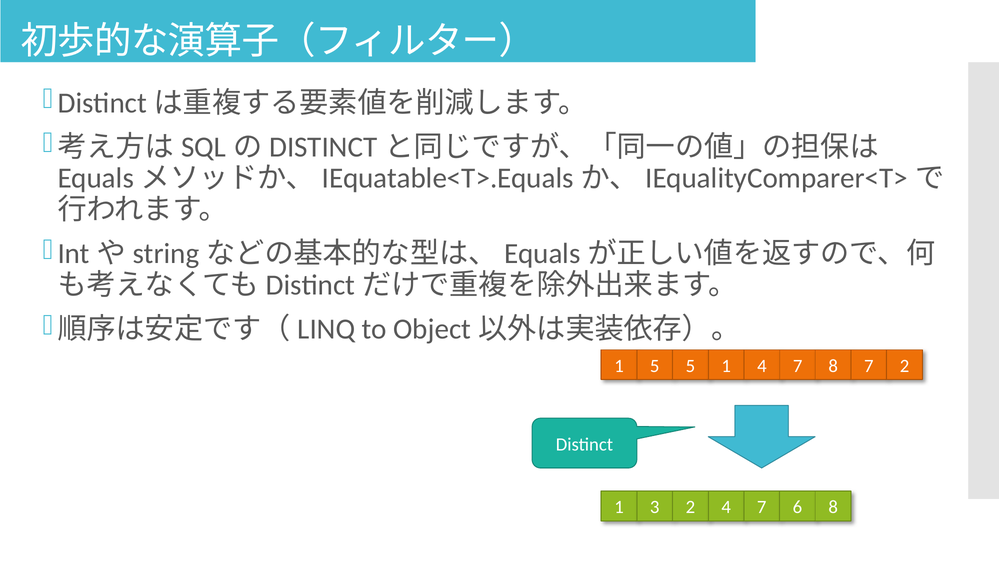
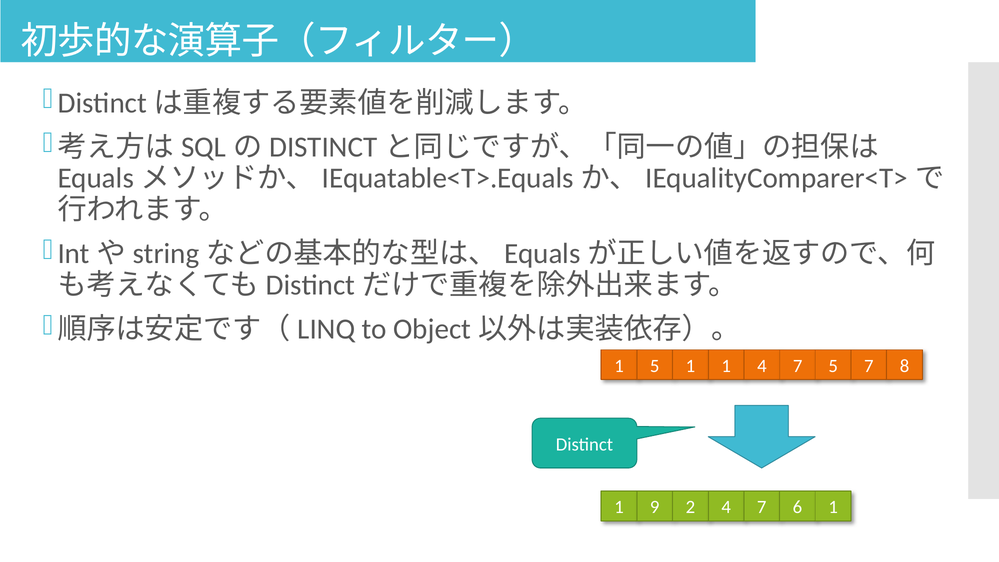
5 5: 5 -> 1 (690, 366)
7 8: 8 -> 5 (833, 366)
7 2: 2 -> 8 (905, 366)
3: 3 -> 9 (655, 507)
6 8: 8 -> 1 (833, 507)
